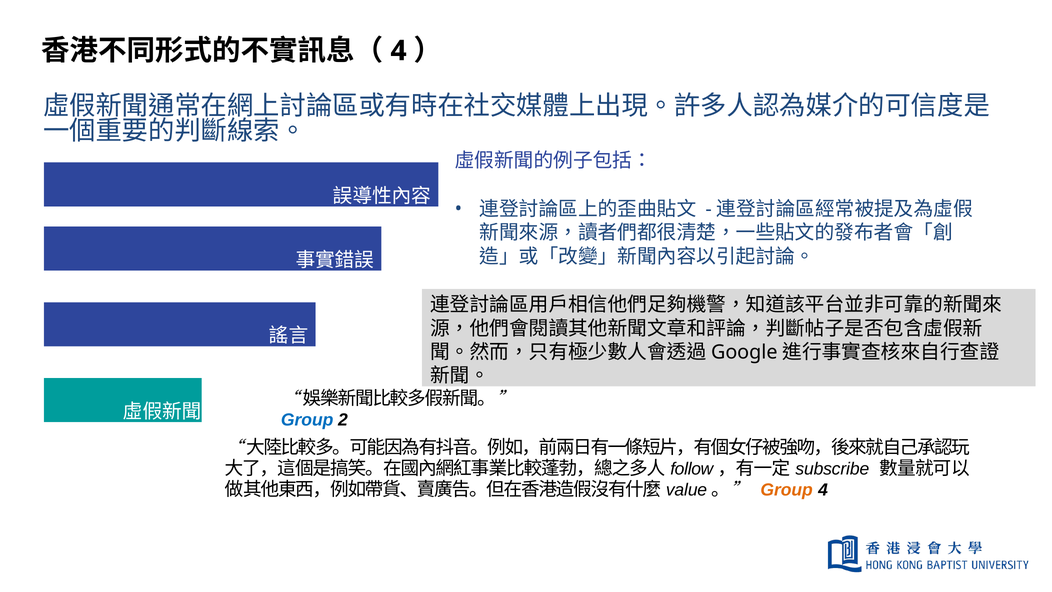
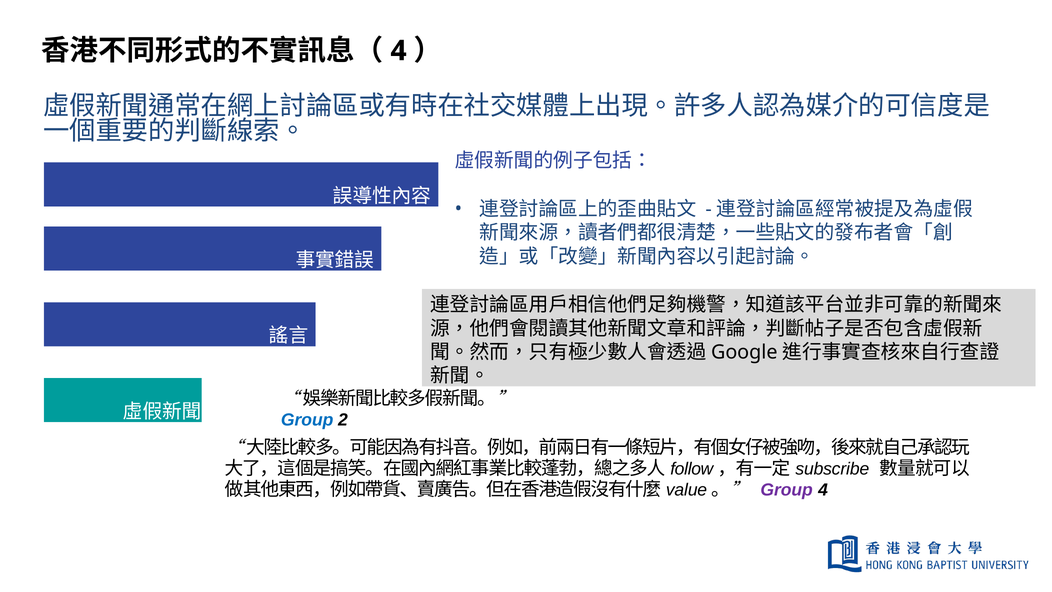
Group colour: orange -> purple (787, 490)
